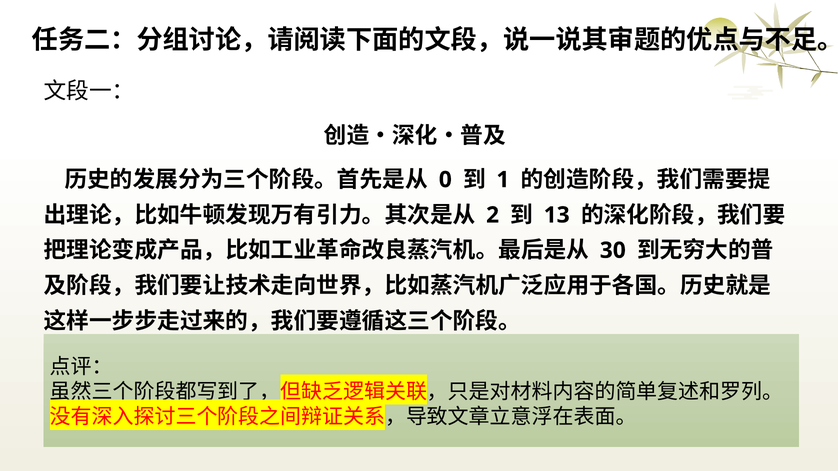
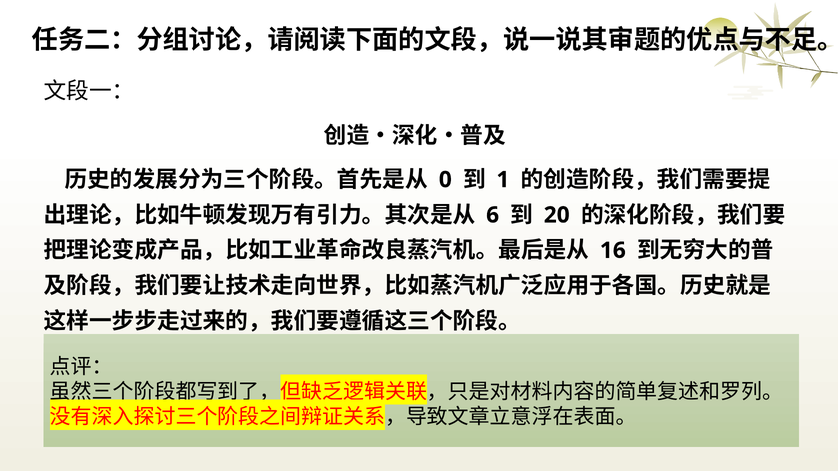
2: 2 -> 6 (493, 215)
13: 13 -> 20 (557, 215)
30: 30 -> 16 (613, 251)
